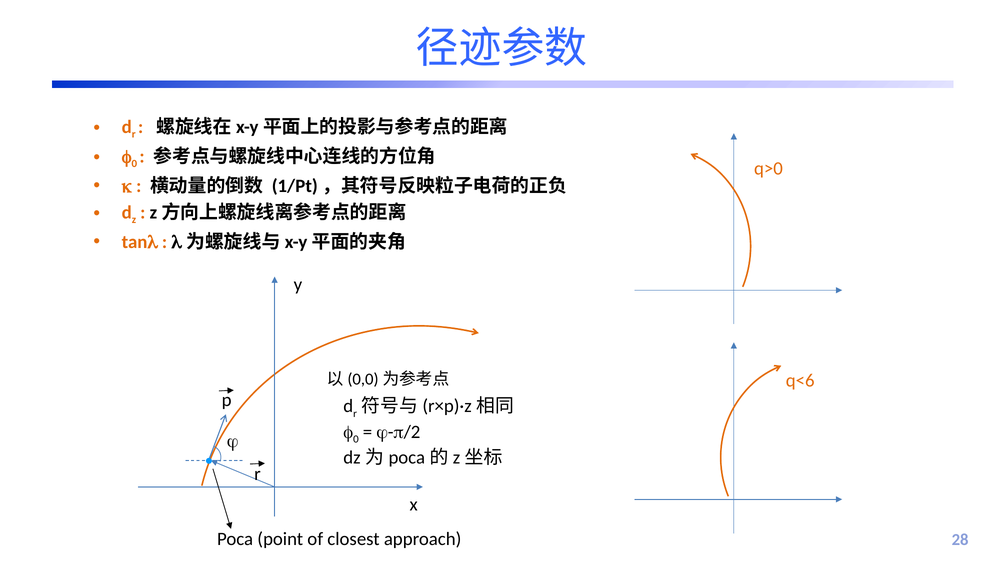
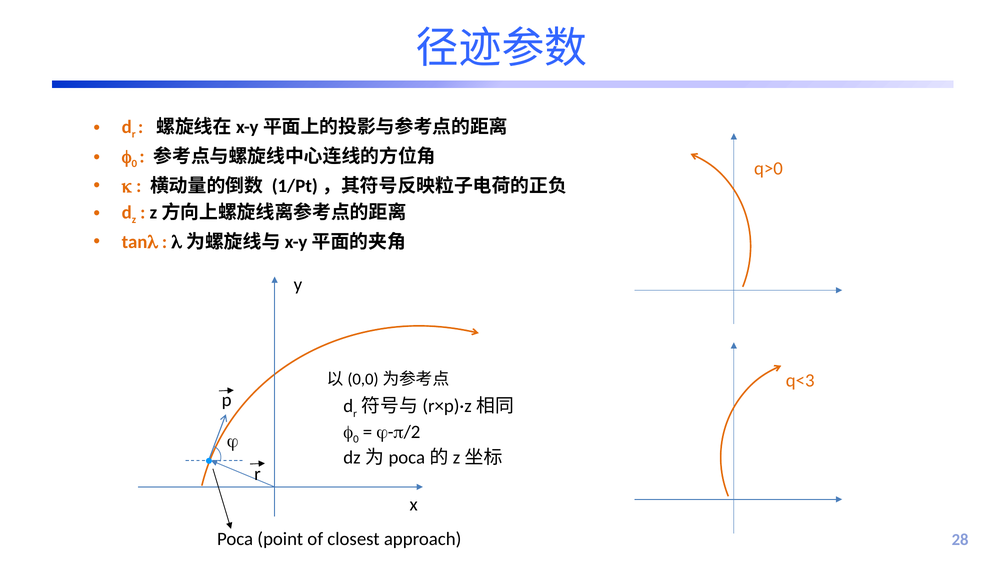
q<6: q<6 -> q<3 (800, 381)
